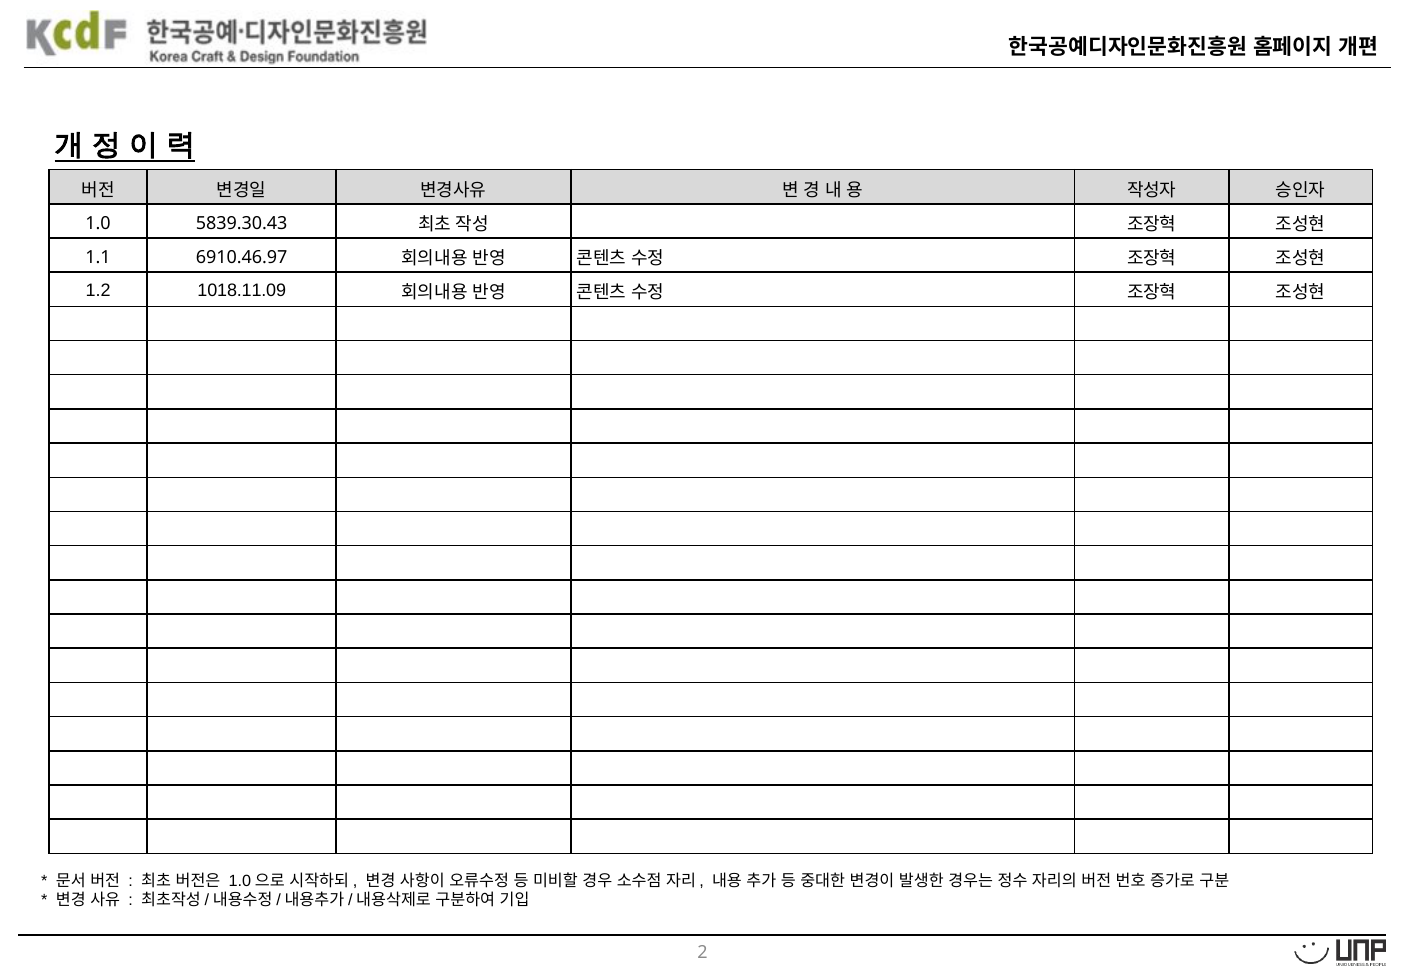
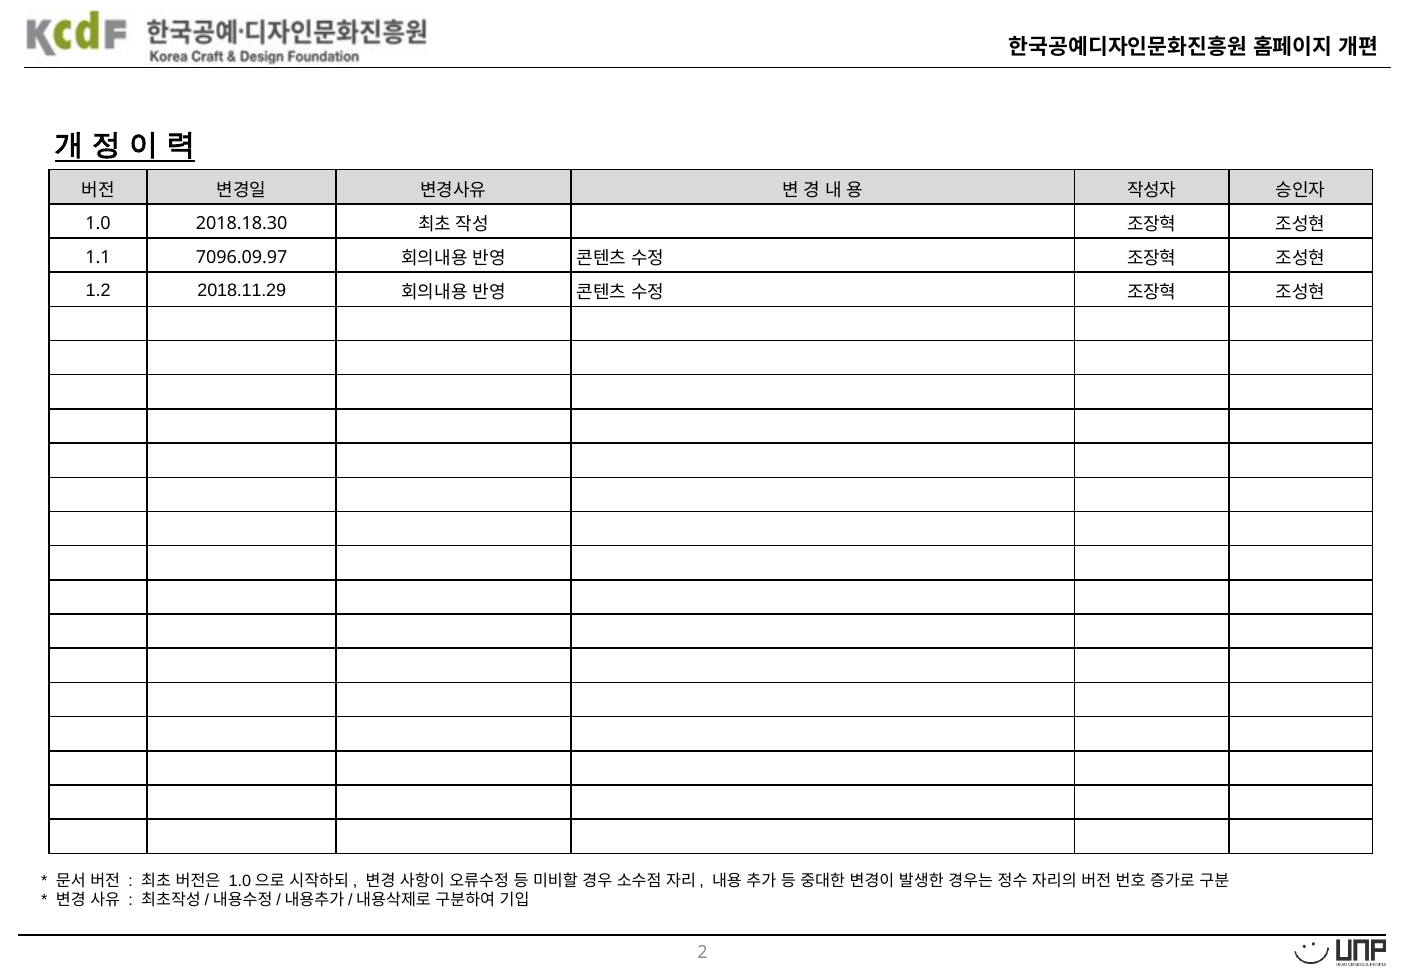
5839.30.43: 5839.30.43 -> 2018.18.30 (242, 224)
6910.46.97: 6910.46.97 -> 7096.09.97 (242, 258)
1018.11.09: 1018.11.09 -> 2018.11.29 (242, 291)
